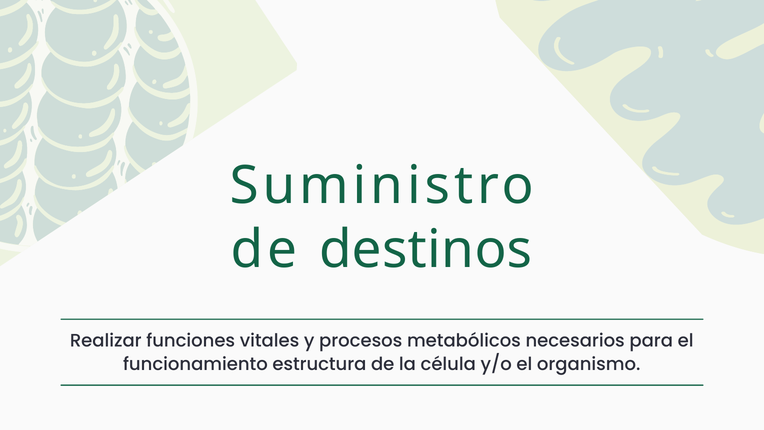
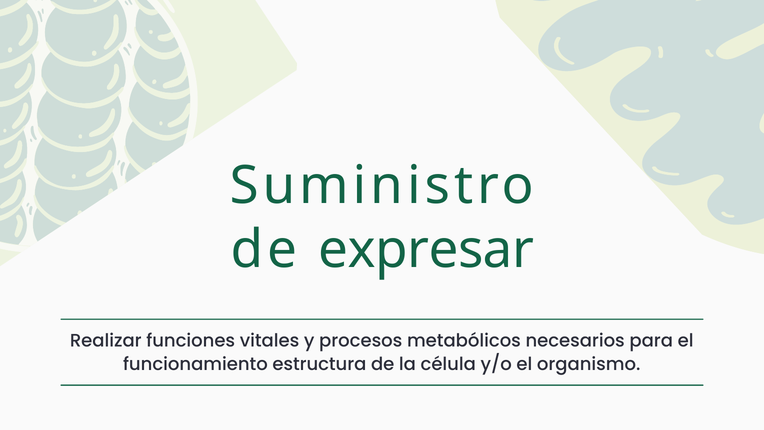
destinos: destinos -> expresar (426, 249)
